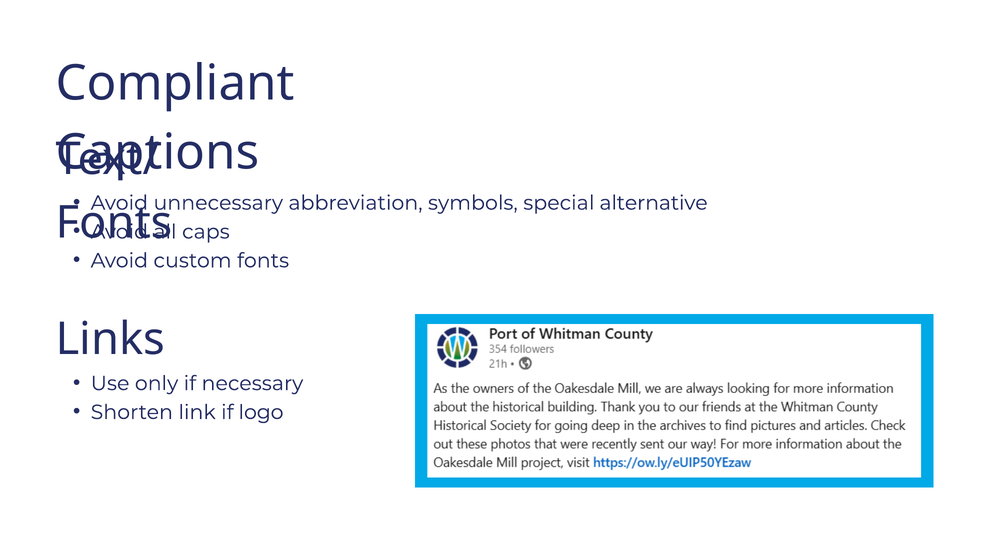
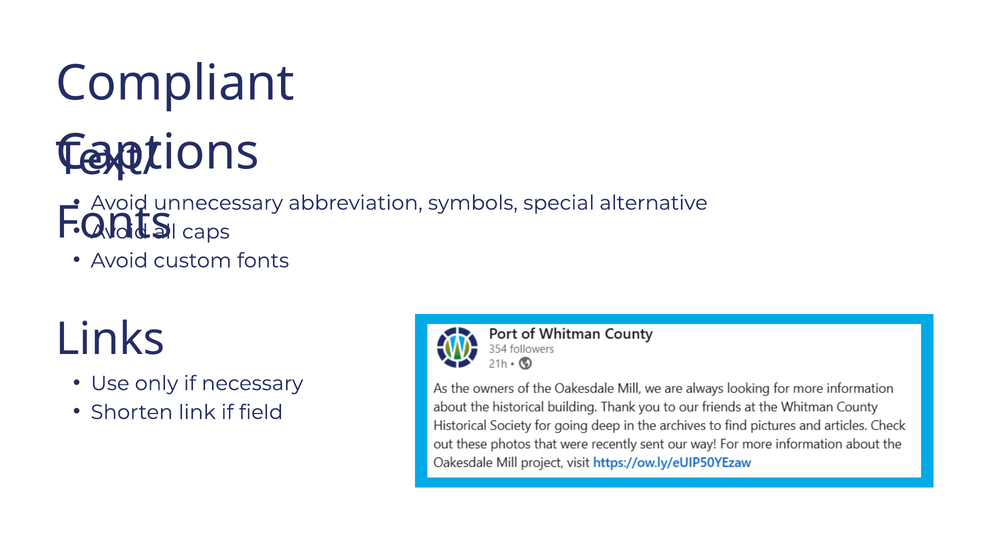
logo: logo -> field (261, 412)
